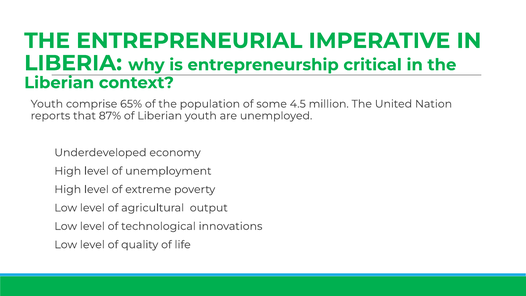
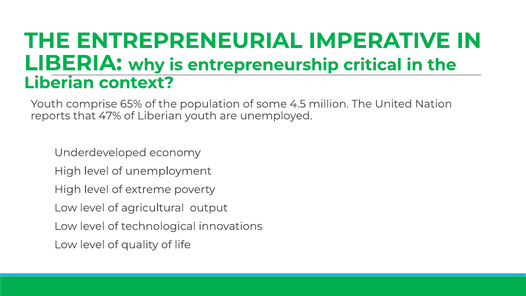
87%: 87% -> 47% (110, 116)
